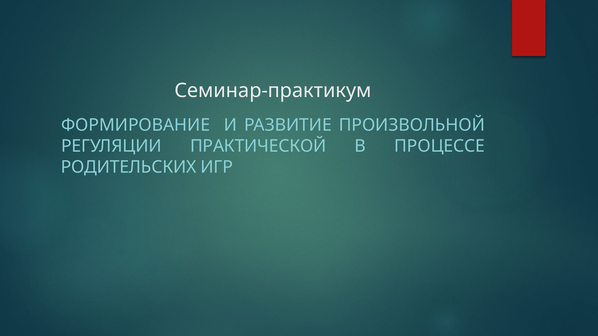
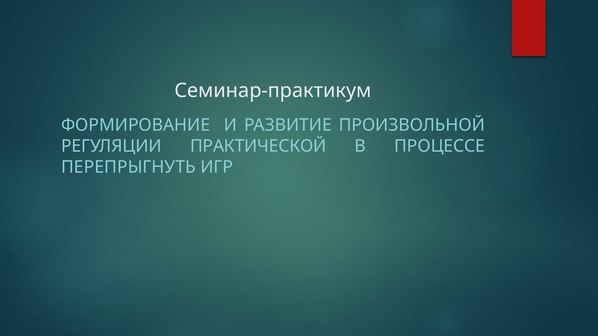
РОДИТЕЛЬСКИХ: РОДИТЕЛЬСКИХ -> ПЕРЕПРЫГНУТЬ (128, 167)
